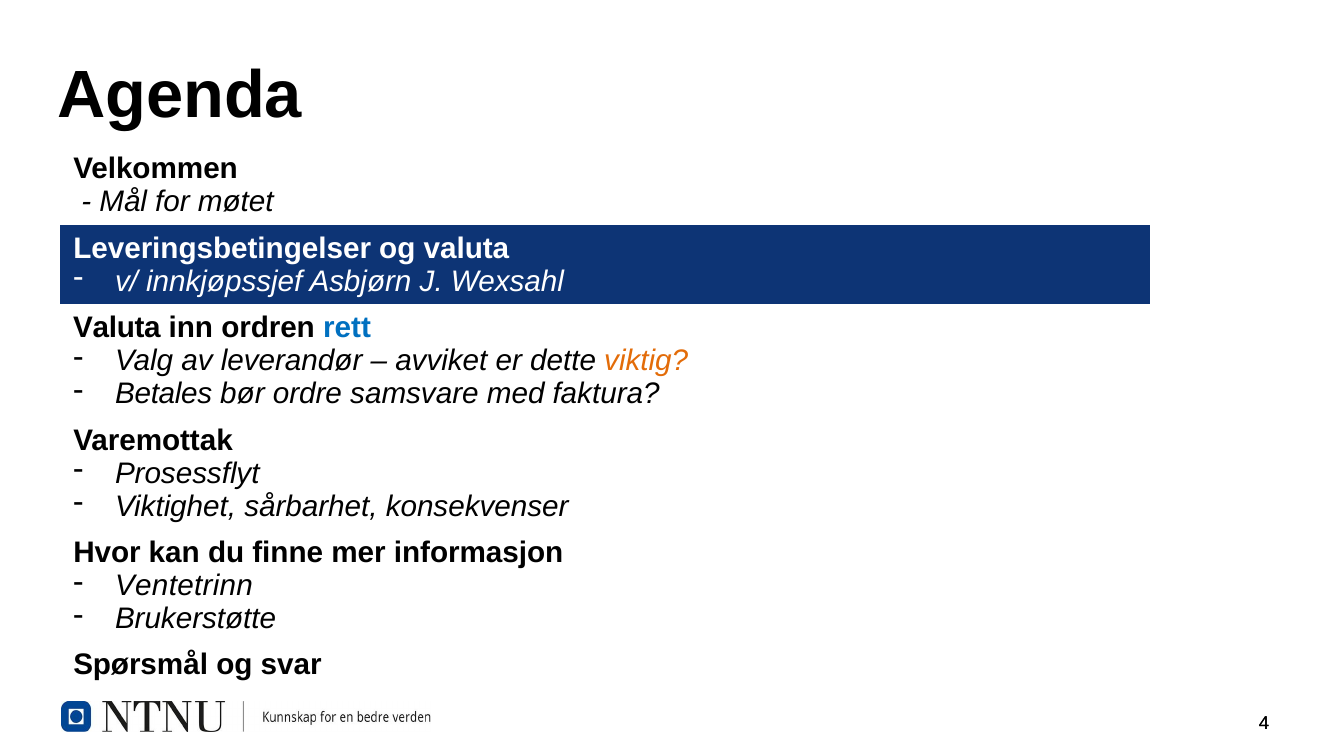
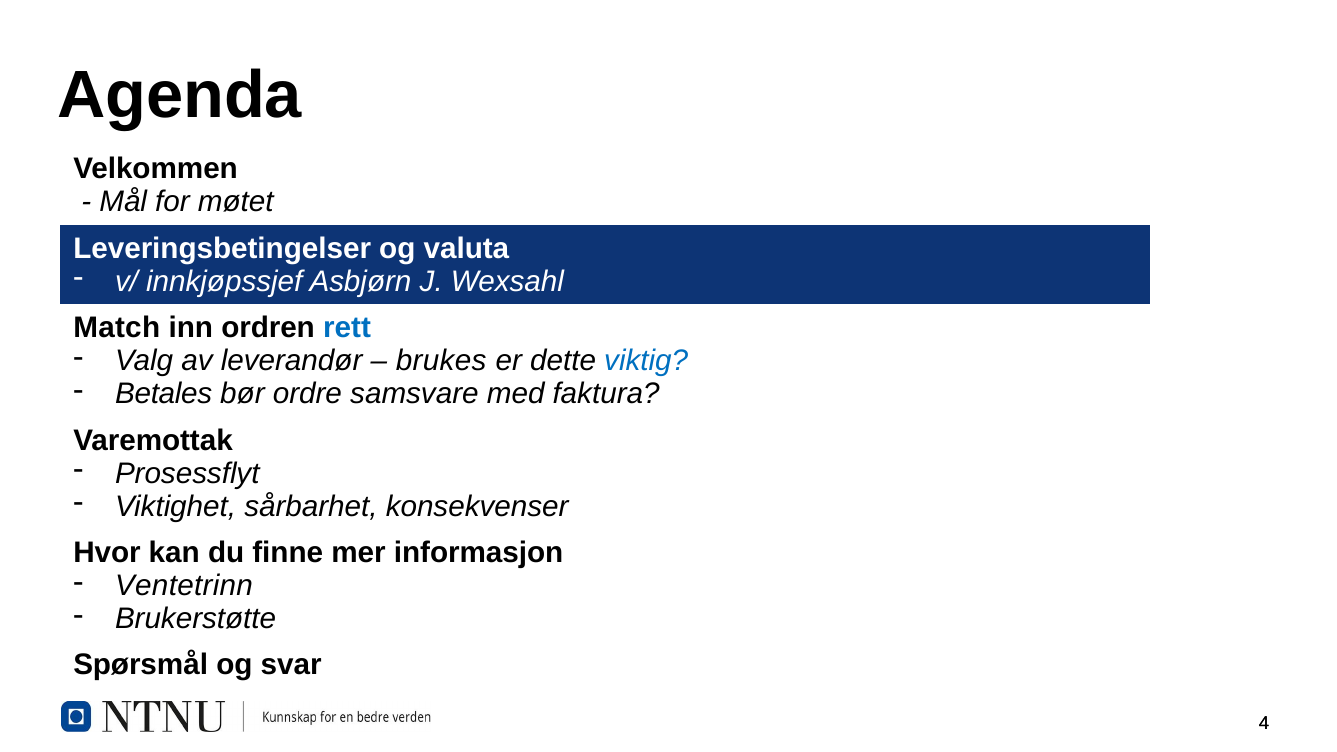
Valuta: Valuta -> Match (117, 328)
avviket: avviket -> brukes (441, 361)
viktig colour: orange -> blue (646, 361)
